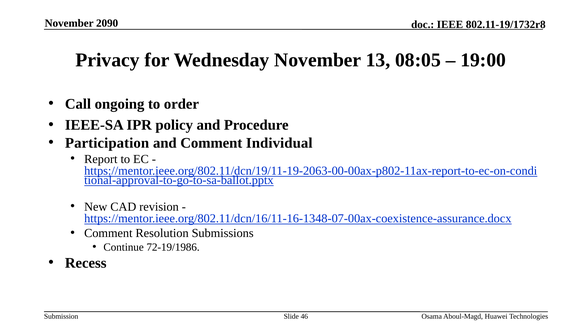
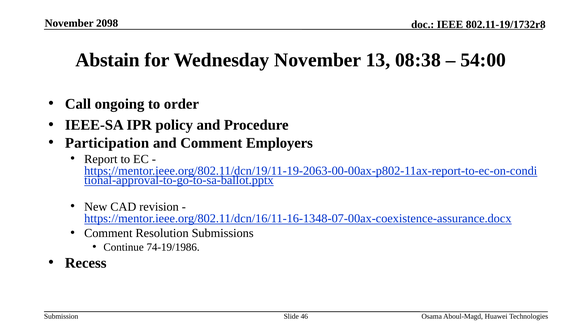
2090: 2090 -> 2098 (107, 23)
Privacy: Privacy -> Abstain (108, 60)
08:05: 08:05 -> 08:38 (418, 60)
19:00: 19:00 -> 54:00 (483, 60)
Individual: Individual -> Employers (279, 143)
72-19/1986: 72-19/1986 -> 74-19/1986 (173, 247)
